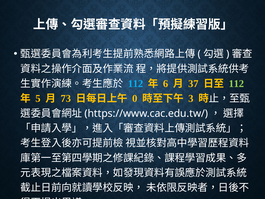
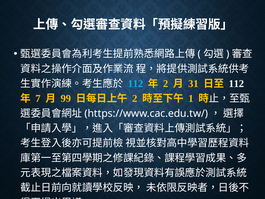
6: 6 -> 2 (166, 84)
37: 37 -> 31 (193, 84)
112 colour: light green -> white (236, 84)
5: 5 -> 7 (38, 98)
73: 73 -> 99 (66, 98)
0: 0 -> 2 (135, 98)
3: 3 -> 1 (191, 98)
